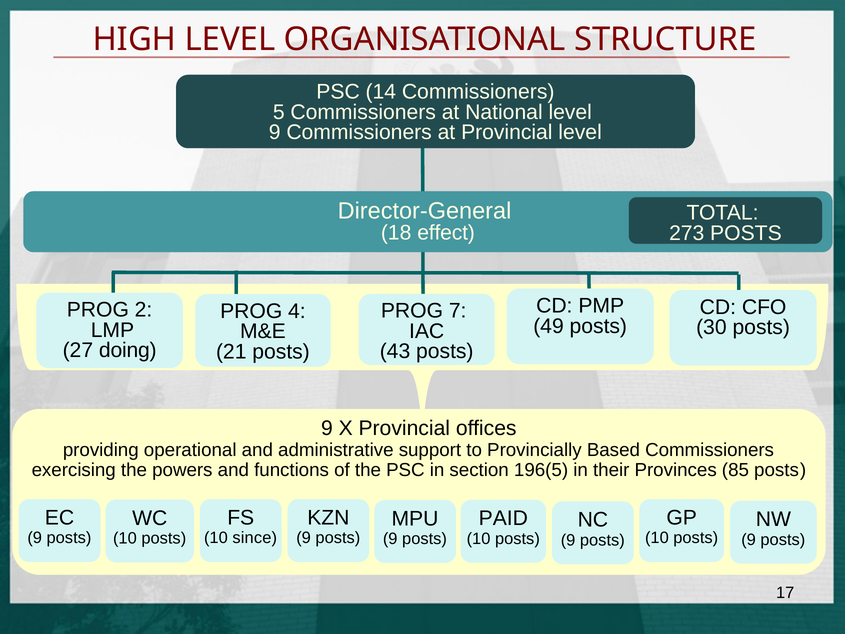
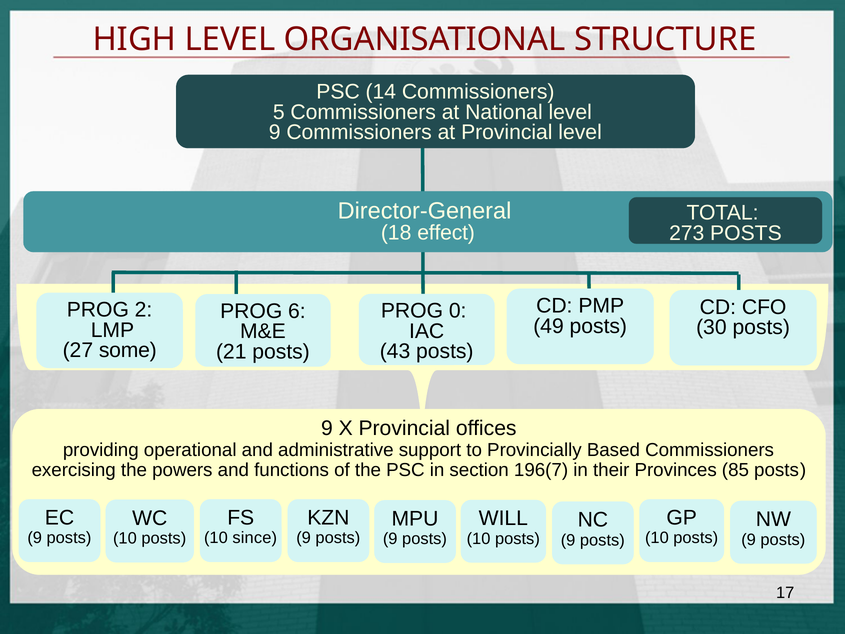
7: 7 -> 0 (458, 311)
4: 4 -> 6 (297, 311)
doing: doing -> some (128, 350)
196(5: 196(5 -> 196(7 (541, 470)
PAID: PAID -> WILL (503, 518)
